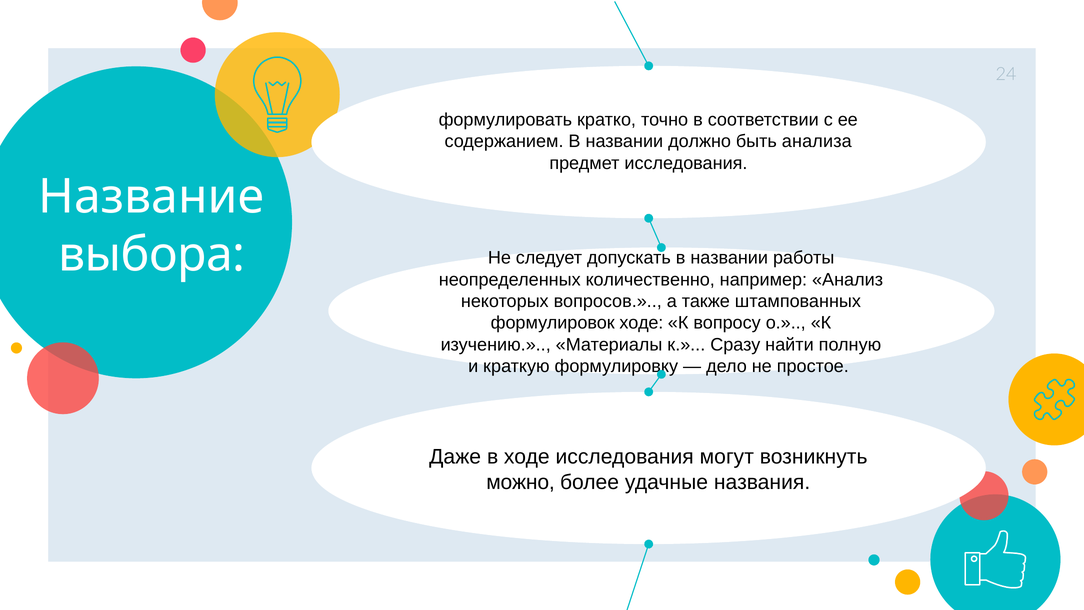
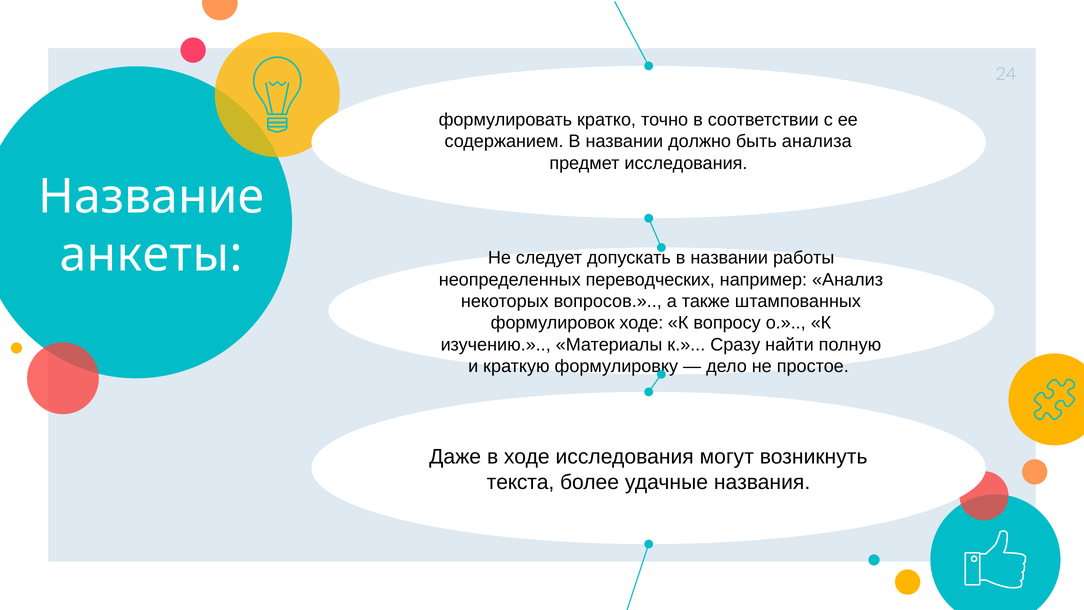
выбора: выбора -> анкеты (151, 255)
количественно: количественно -> переводческих (650, 279)
можно: можно -> текста (521, 482)
